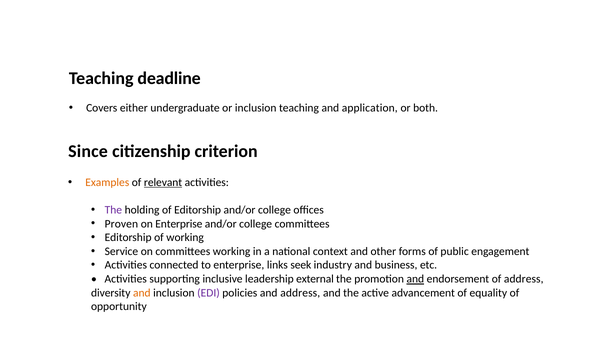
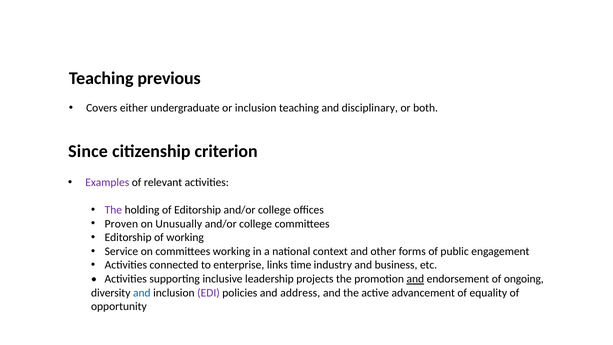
deadline: deadline -> previous (169, 78)
application: application -> disciplinary (370, 108)
Examples colour: orange -> purple (107, 182)
relevant underline: present -> none (163, 182)
on Enterprise: Enterprise -> Unusually (179, 224)
seek: seek -> time (301, 265)
external: external -> projects (315, 279)
of address: address -> ongoing (524, 279)
and colour: orange -> blue (142, 293)
